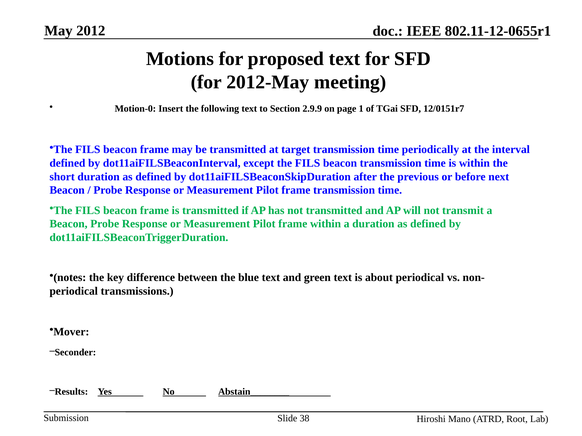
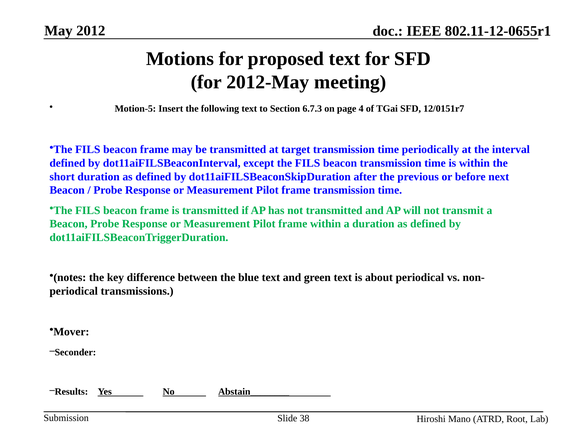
Motion-0: Motion-0 -> Motion-5 (135, 109)
2.9.9: 2.9.9 -> 6.7.3 (312, 109)
1: 1 -> 4 (361, 109)
